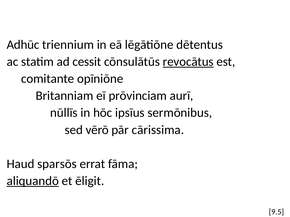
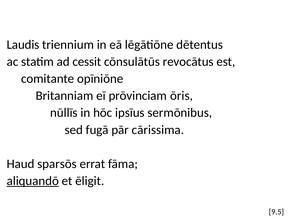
Adhūc: Adhūc -> Laudis (23, 45)
revocātus underline: present -> none (188, 62)
aurī: aurī -> ōris (182, 96)
vērō: vērō -> fugā (97, 130)
